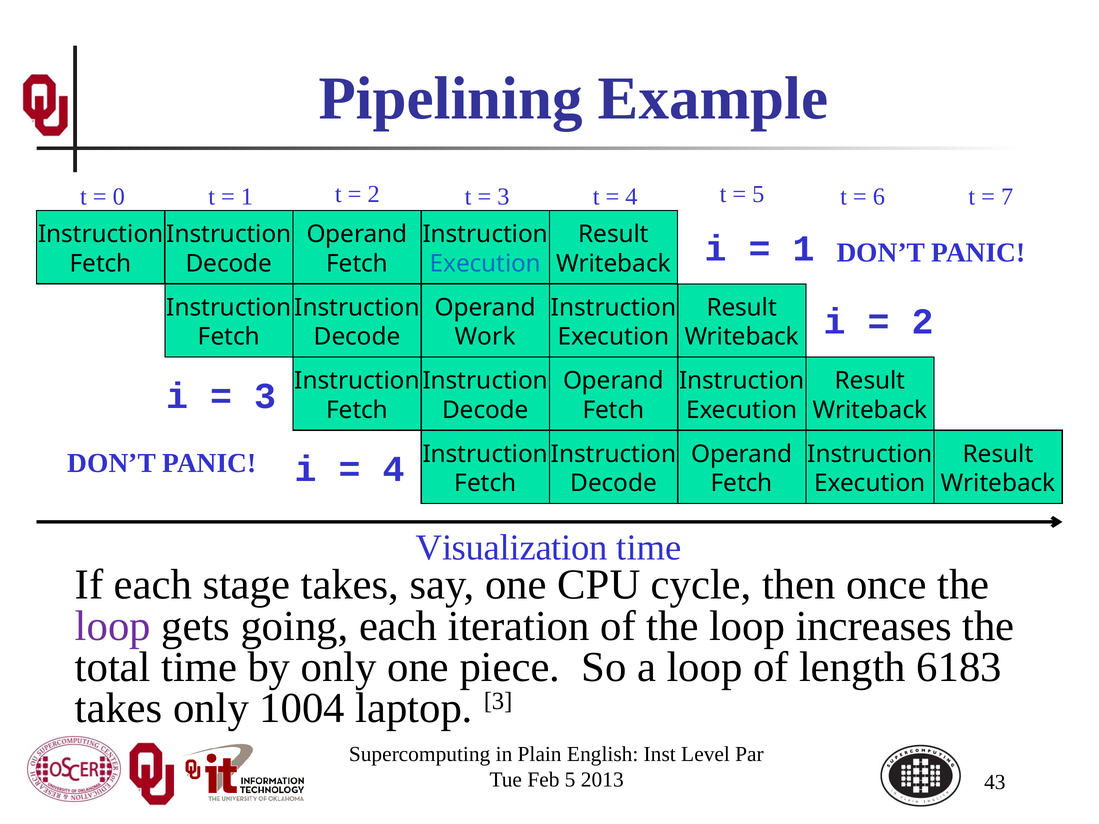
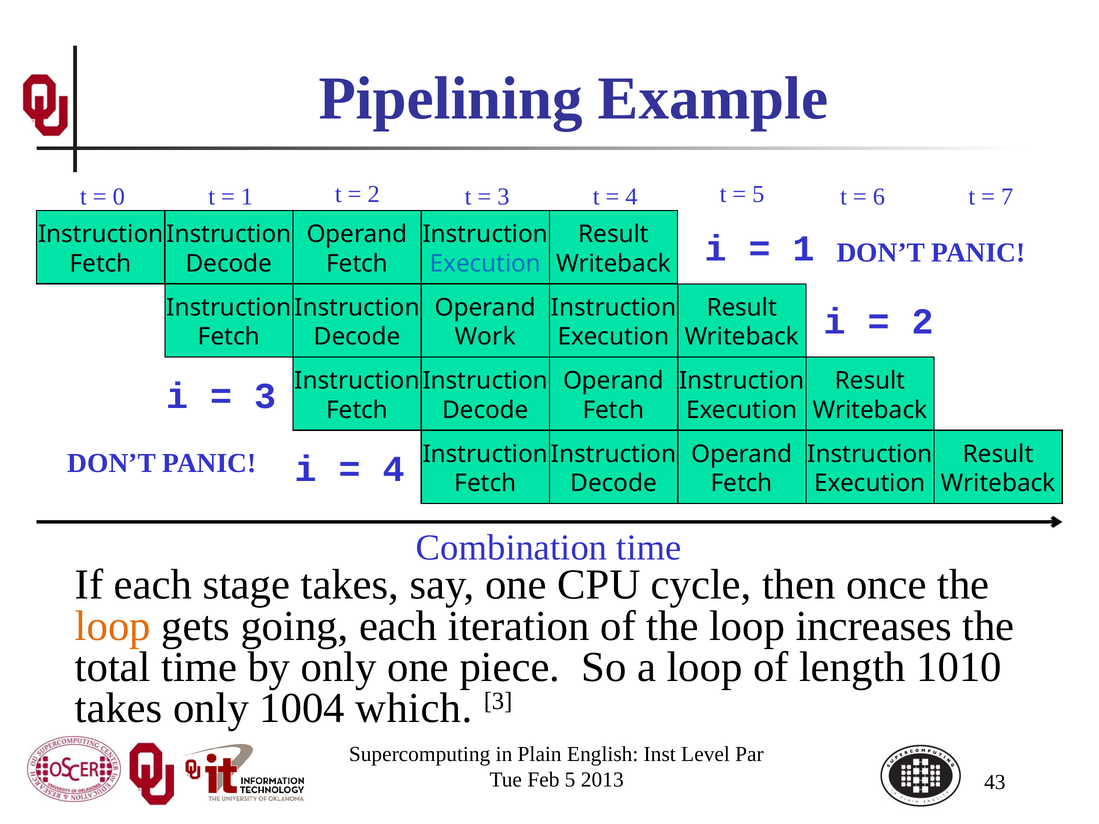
Visualization: Visualization -> Combination (512, 548)
loop colour: purple -> orange (113, 626)
6183: 6183 -> 1010 (959, 667)
laptop: laptop -> which (414, 708)
